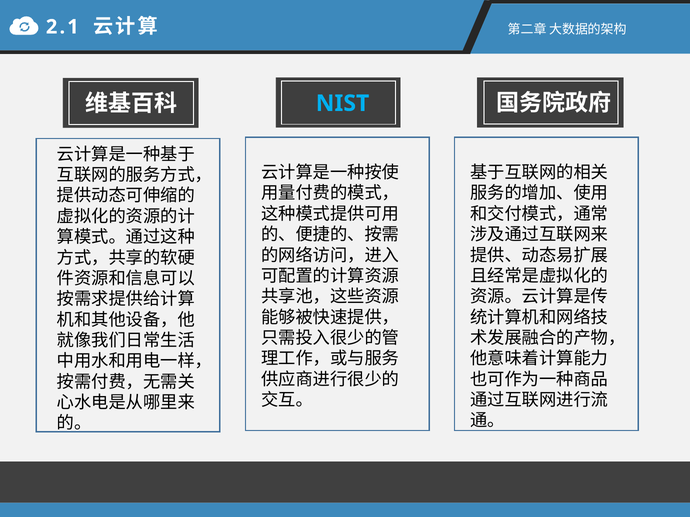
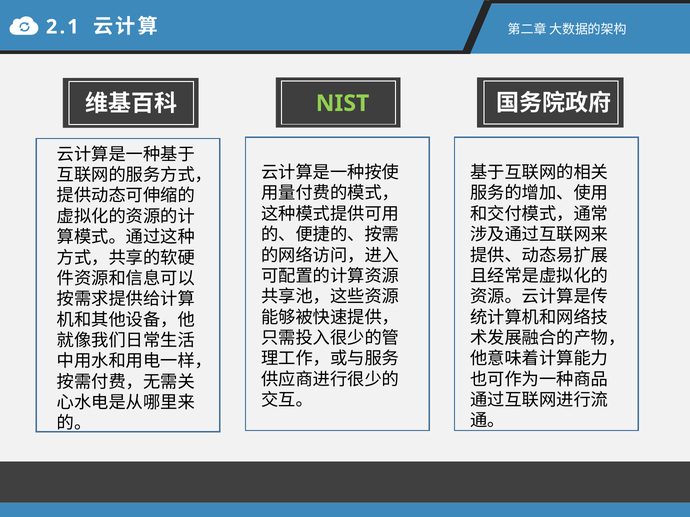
NIST colour: light blue -> light green (342, 103)
